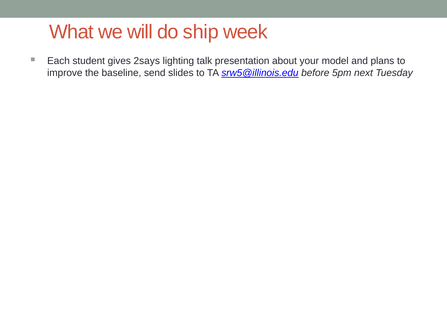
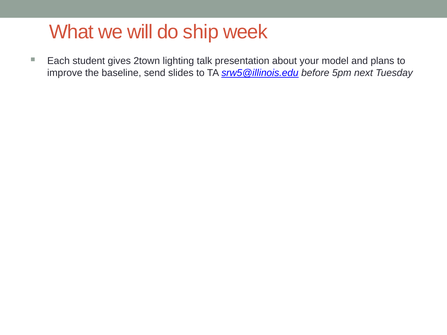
2says: 2says -> 2town (147, 61)
